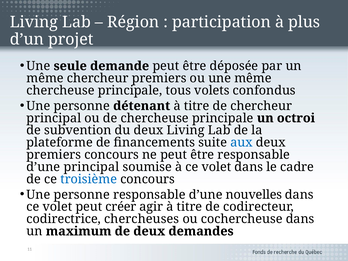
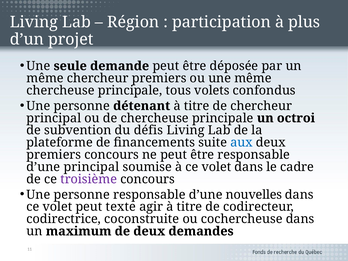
du deux: deux -> défis (148, 130)
troisième colour: blue -> purple (89, 179)
créer: créer -> texte (121, 207)
chercheuses: chercheuses -> coconstruite (142, 219)
